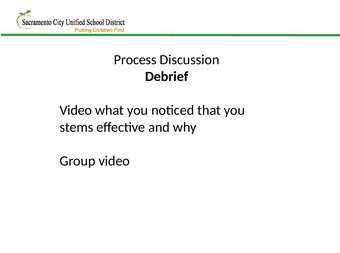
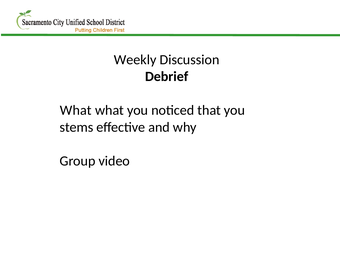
Process: Process -> Weekly (135, 60)
Video: Video -> What (76, 110)
